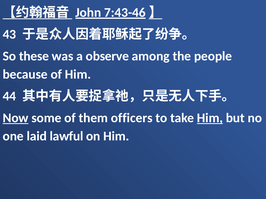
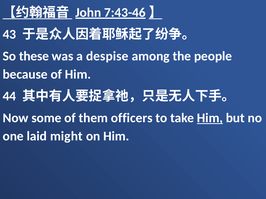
observe: observe -> despise (107, 56)
Now underline: present -> none (16, 118)
lawful: lawful -> might (66, 136)
